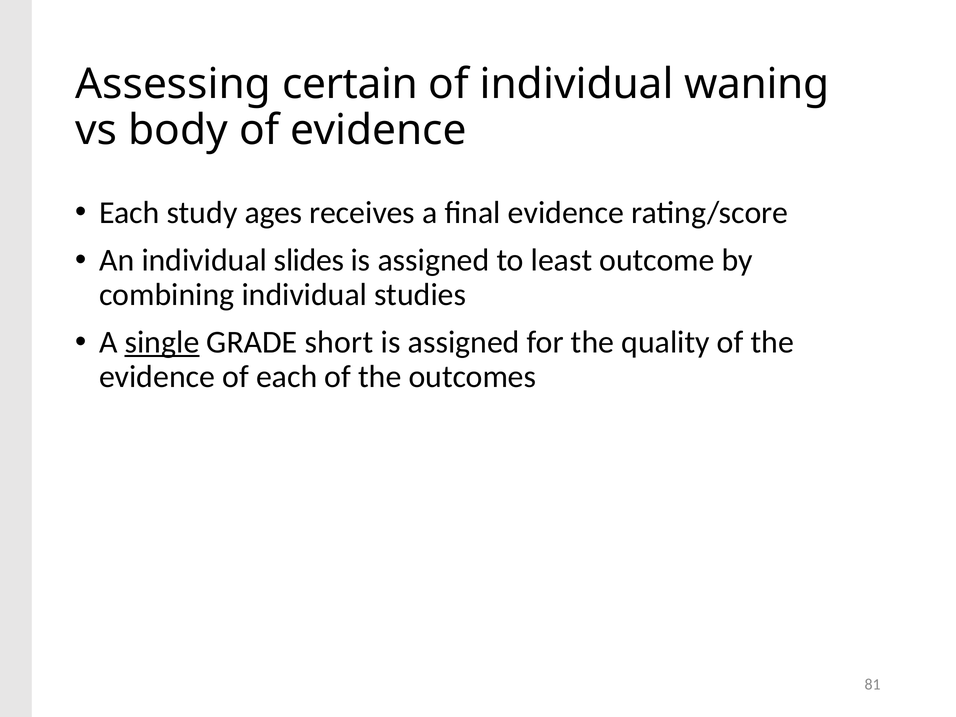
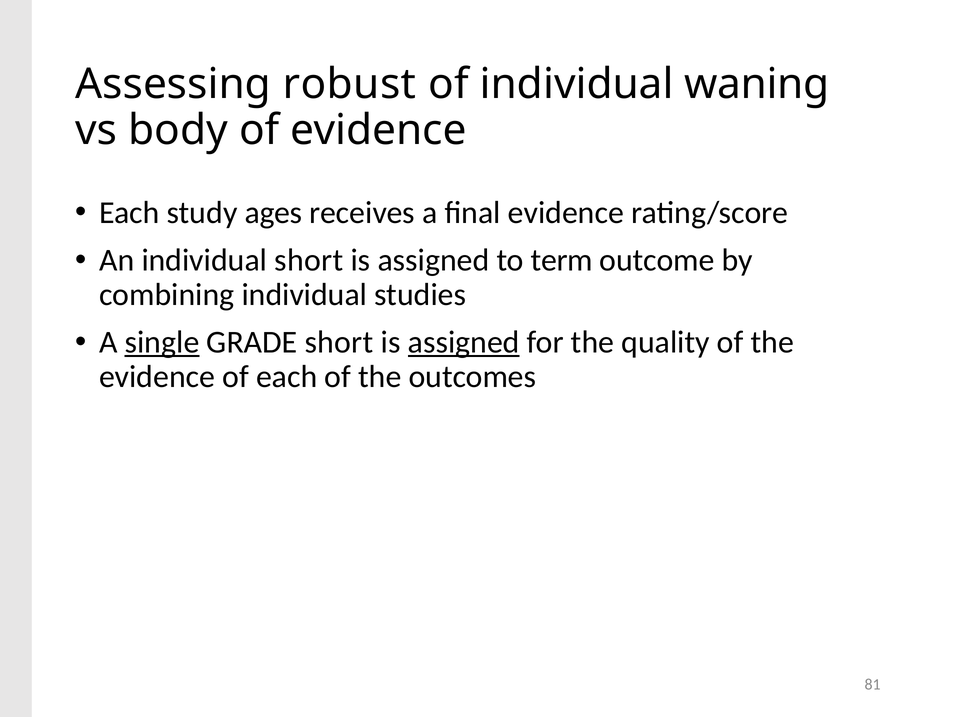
certain: certain -> robust (350, 84)
individual slides: slides -> short (309, 260)
least: least -> term (562, 260)
assigned underline: none -> present (464, 342)
